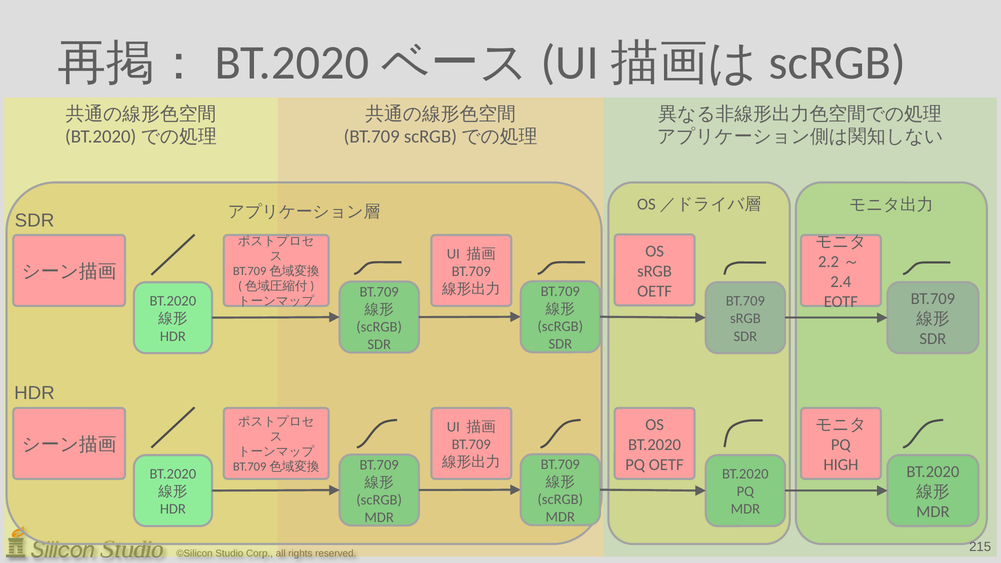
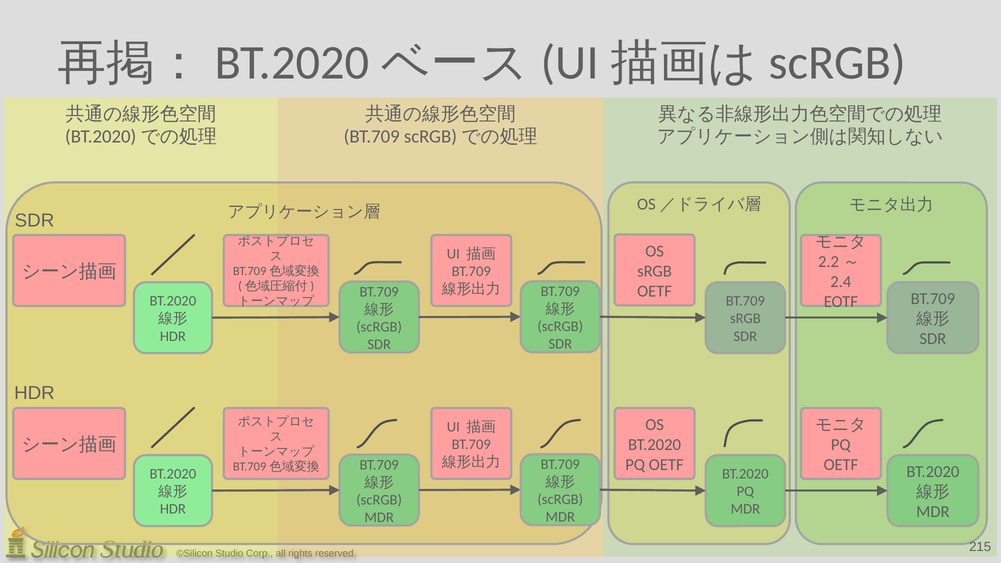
HIGH: HIGH -> OETF (841, 465)
